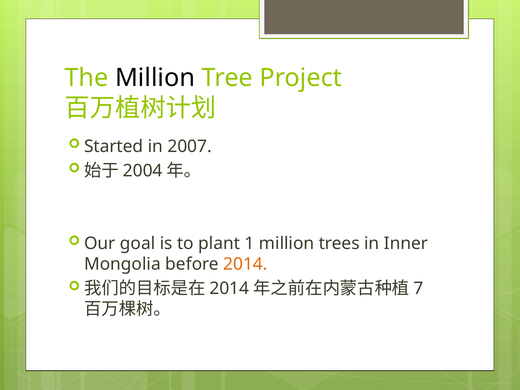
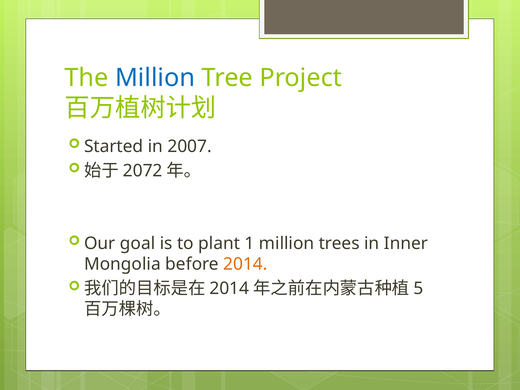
Million colour: black -> blue (155, 78)
2004: 2004 -> 2072 (143, 171)
7: 7 -> 5 (418, 288)
